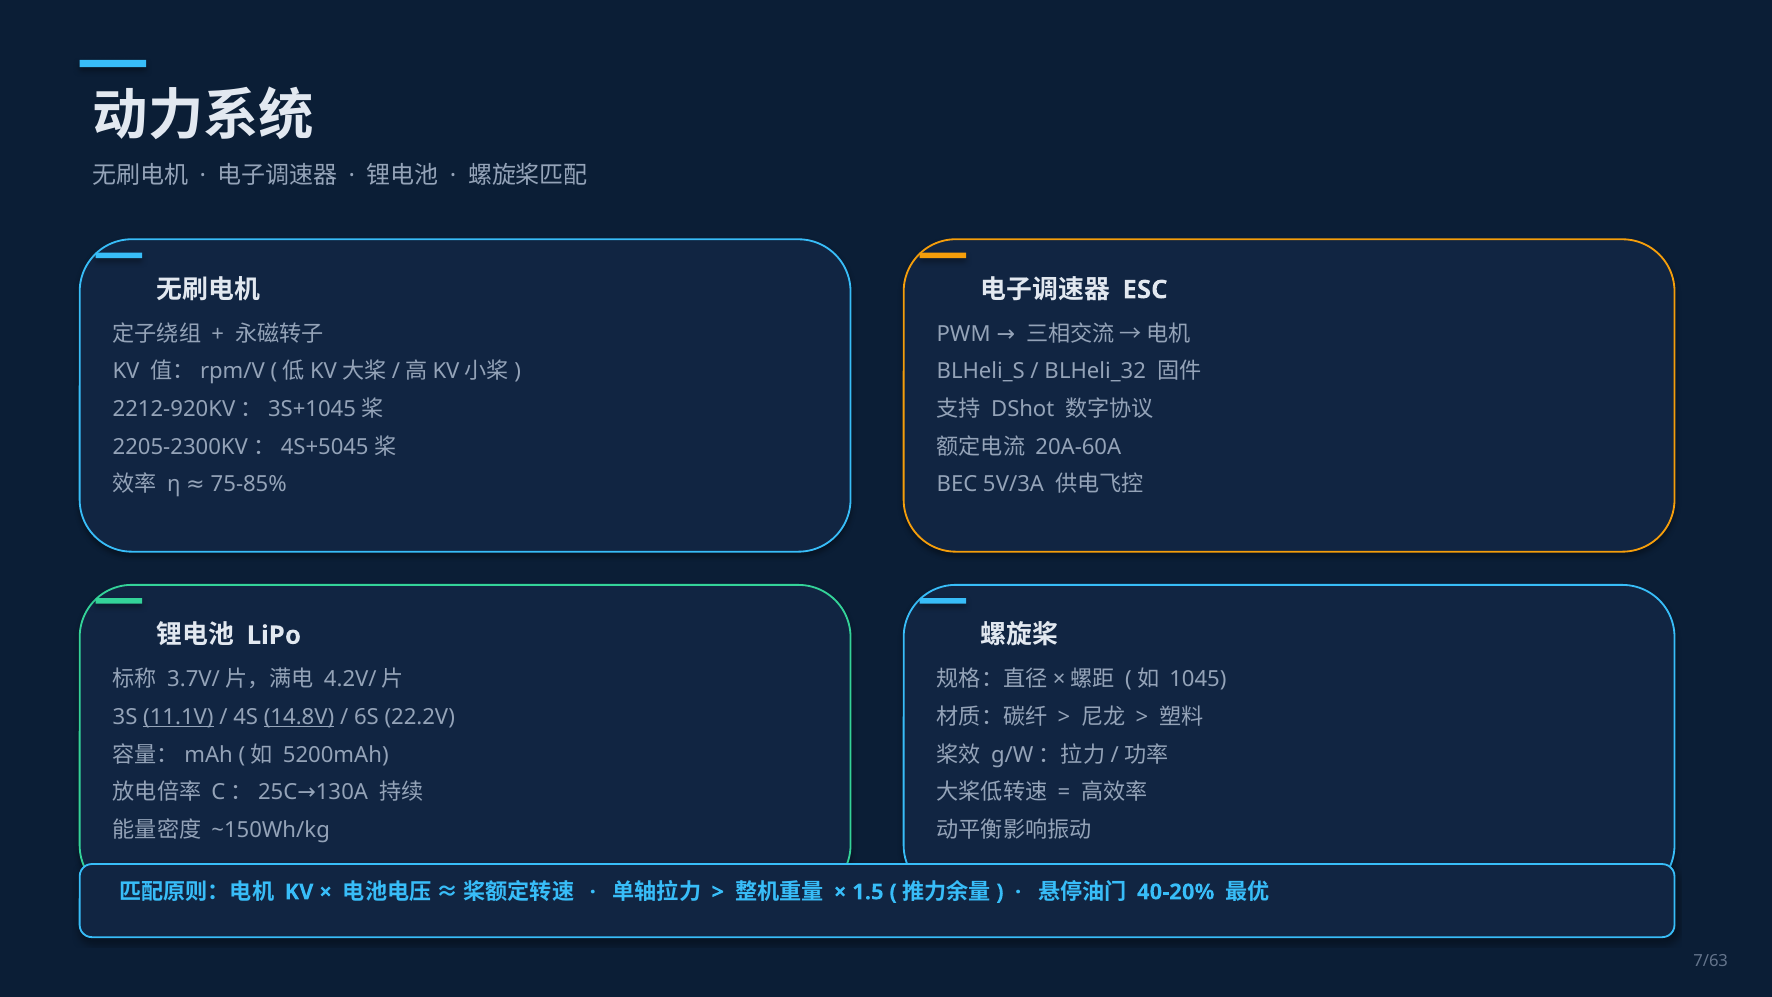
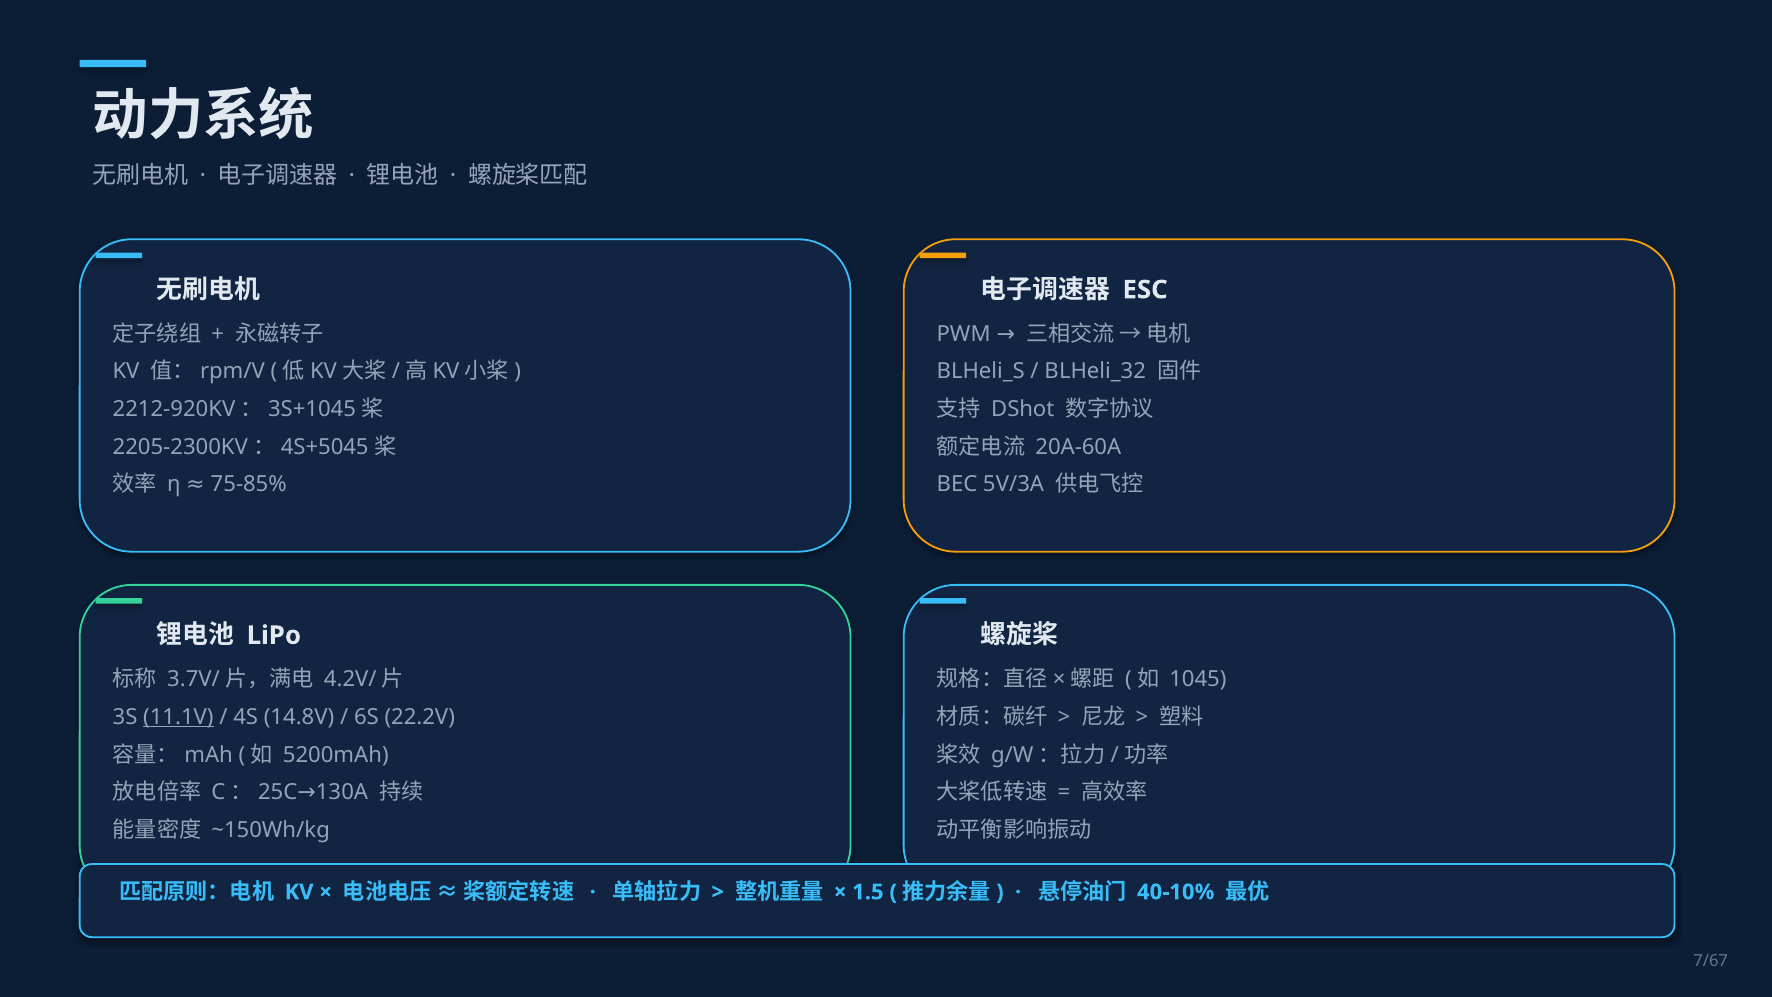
14.8V underline: present -> none (299, 717)
40-20%: 40-20% -> 40-10% (1176, 892)
7/63: 7/63 -> 7/67 (1711, 961)
